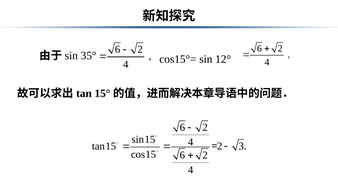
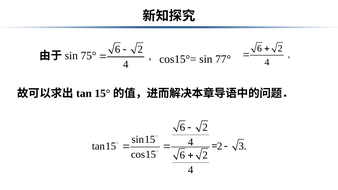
35°: 35° -> 75° (89, 56)
12°: 12° -> 77° (223, 59)
